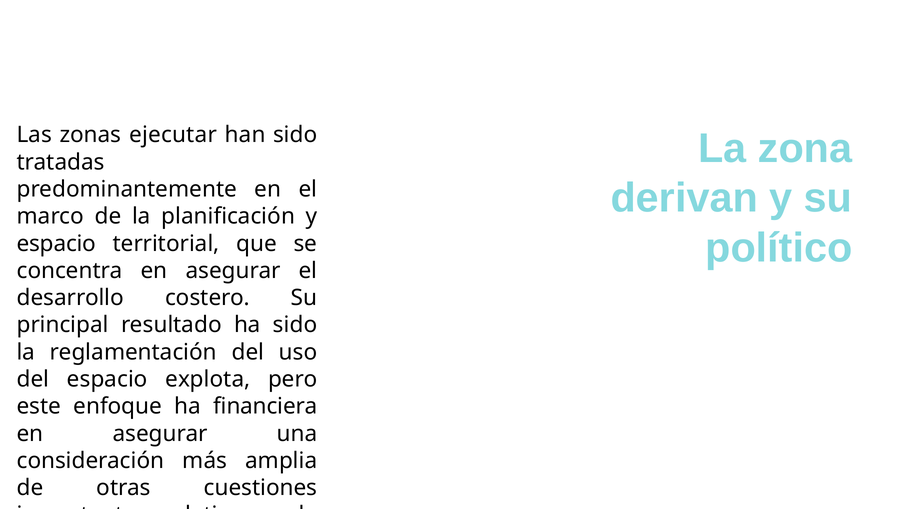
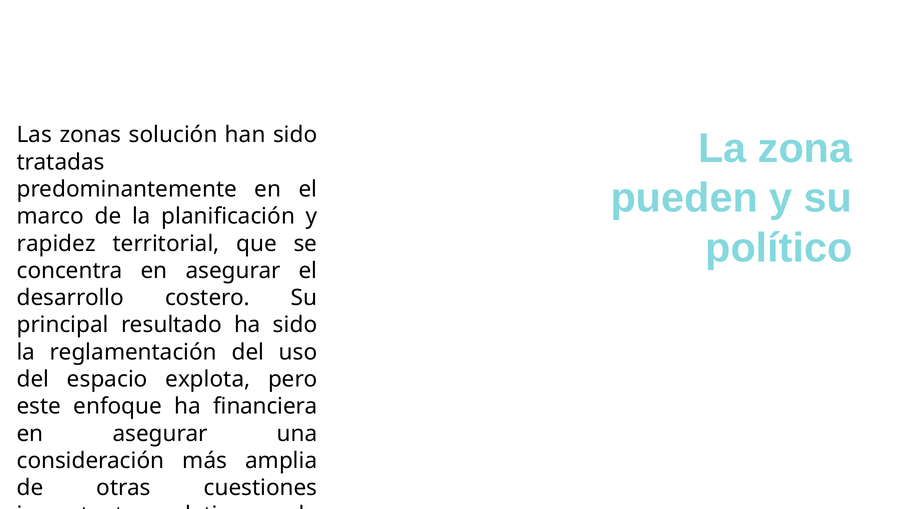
ejecutar: ejecutar -> solución (173, 135)
derivan: derivan -> pueden (684, 198)
espacio: espacio -> rapidez (56, 243)
